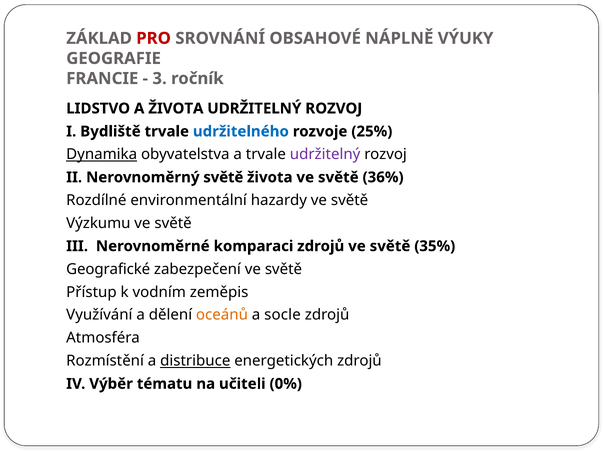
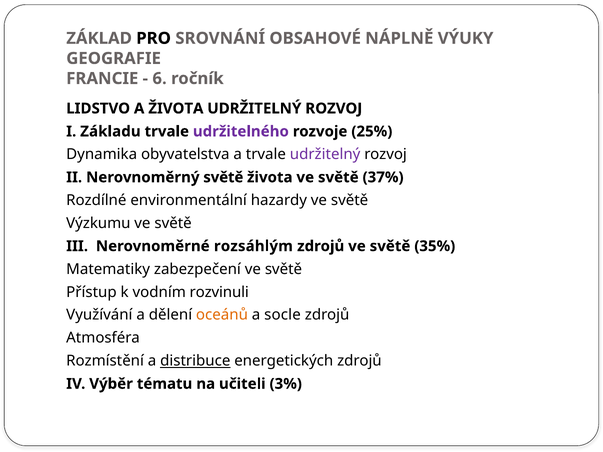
PRO colour: red -> black (154, 38)
3: 3 -> 6 (160, 79)
Bydliště: Bydliště -> Základu (110, 132)
udržitelného colour: blue -> purple (241, 132)
Dynamika underline: present -> none (102, 154)
36%: 36% -> 37% (383, 177)
komparaci: komparaci -> rozsáhlým (253, 246)
Geografické: Geografické -> Matematiky (108, 269)
zeměpis: zeměpis -> rozvinuli (219, 292)
0%: 0% -> 3% (286, 384)
